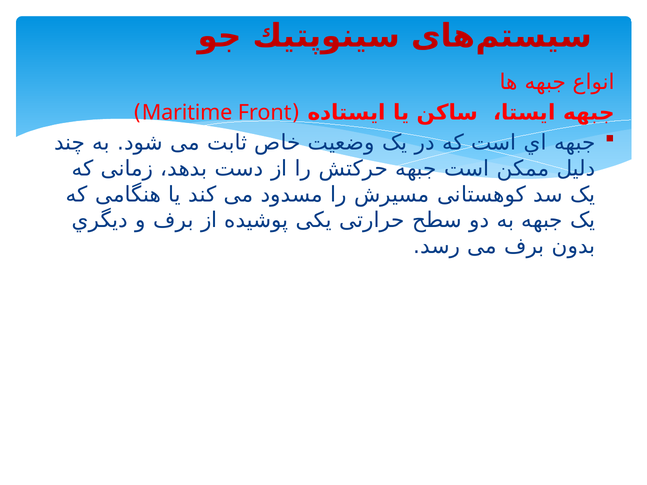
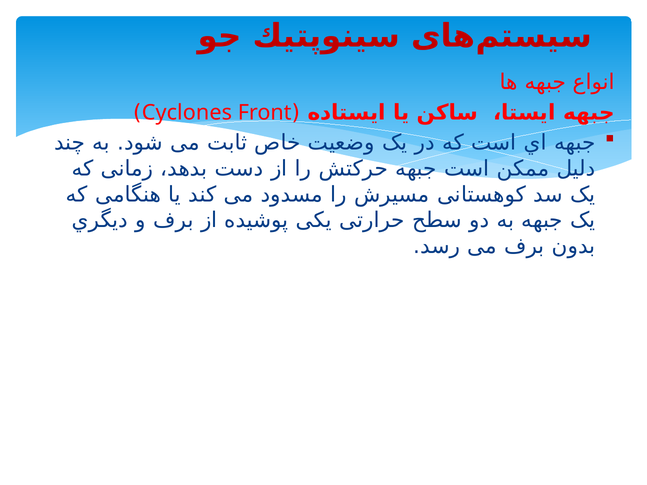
Maritime: Maritime -> Cyclones (187, 113)
